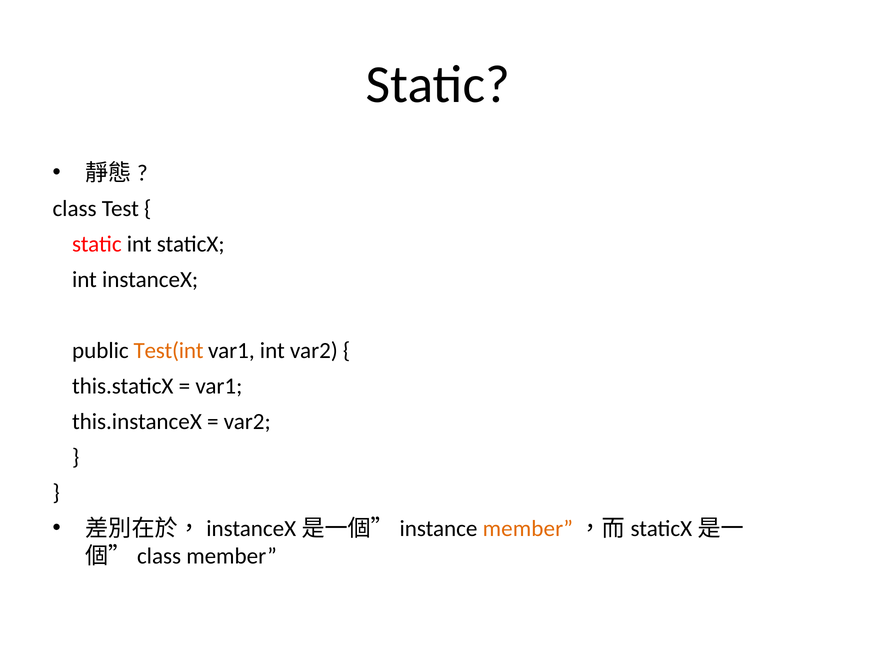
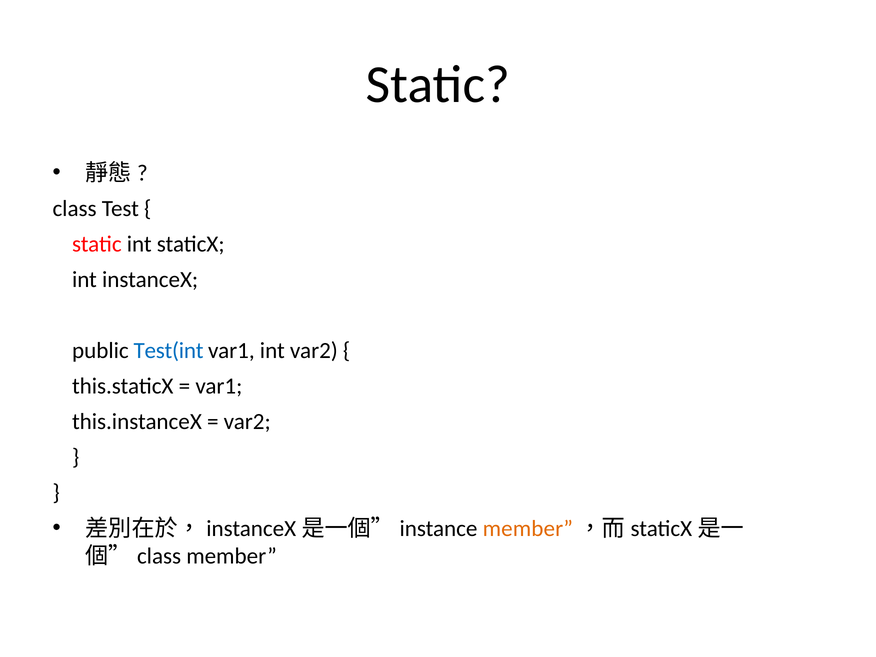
Test(int colour: orange -> blue (169, 351)
